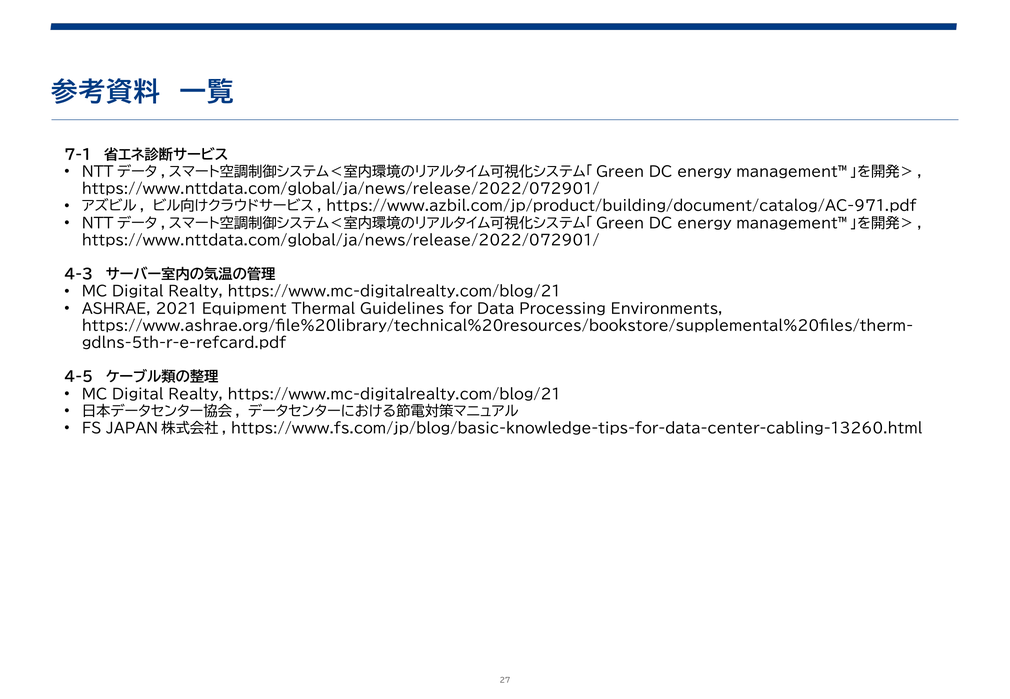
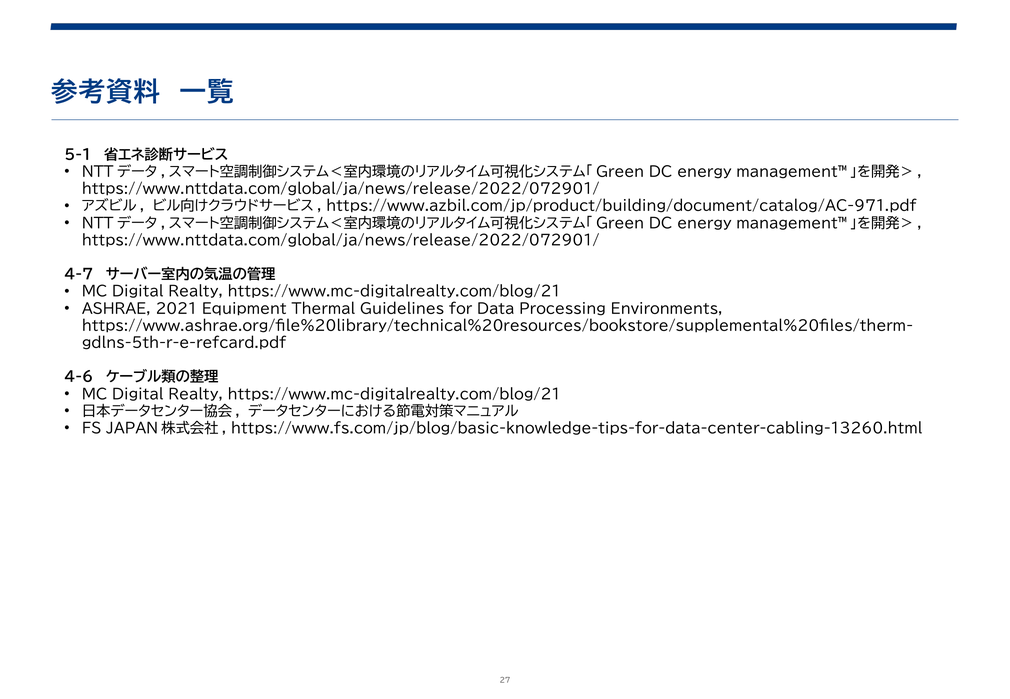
7-1: 7-1 -> 5-1 (78, 155)
4-3: 4-3 -> 4-7 (79, 275)
4-5: 4-5 -> 4-6 (79, 377)
